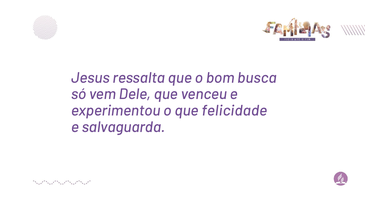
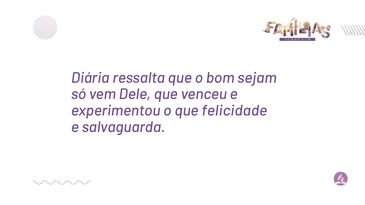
Jesus: Jesus -> Diária (90, 78)
busca: busca -> sejam (257, 78)
